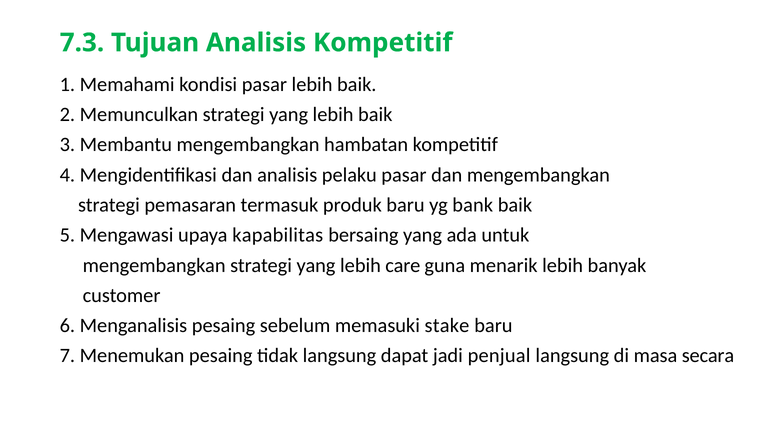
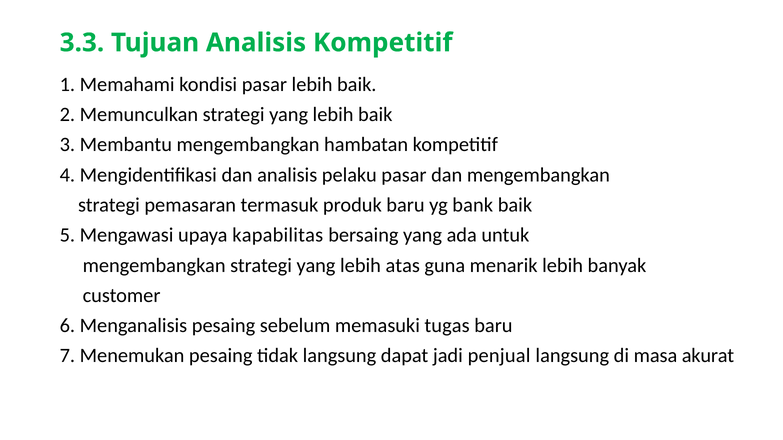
7.3: 7.3 -> 3.3 (82, 43)
care: care -> atas (403, 266)
stake: stake -> tugas (447, 326)
secara: secara -> akurat (708, 356)
